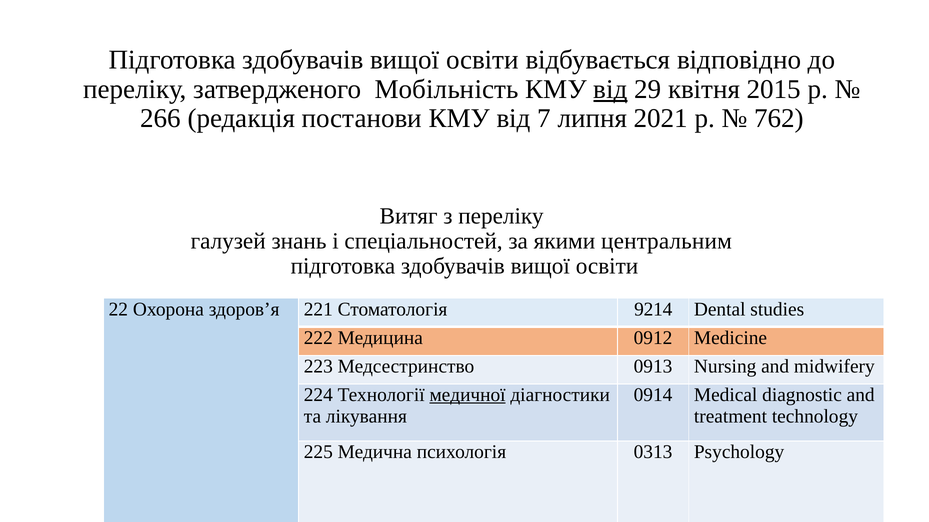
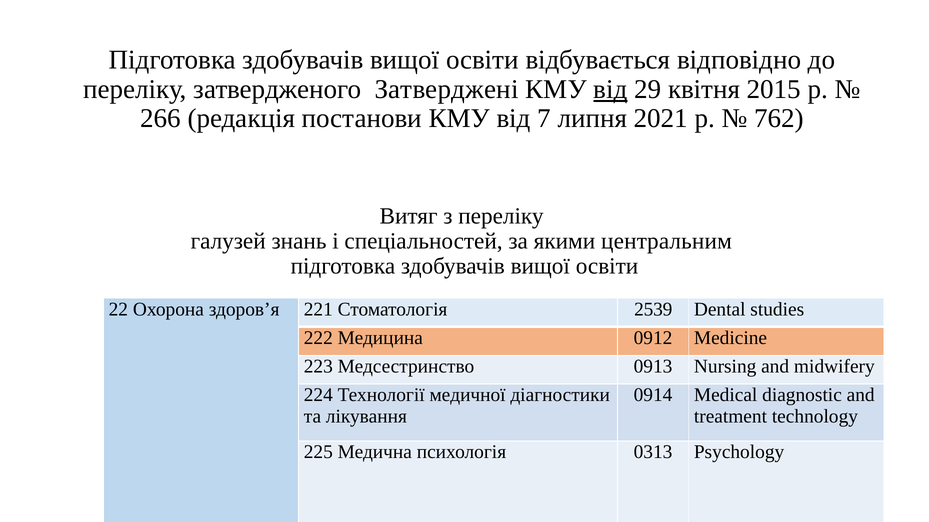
Мобільність: Мобільність -> Затверджені (447, 89)
9214: 9214 -> 2539 (653, 310)
медичної underline: present -> none (468, 395)
